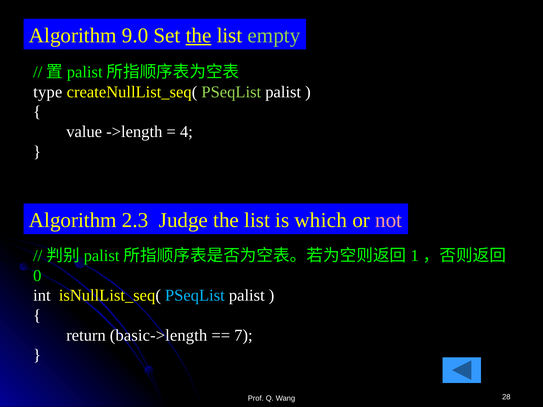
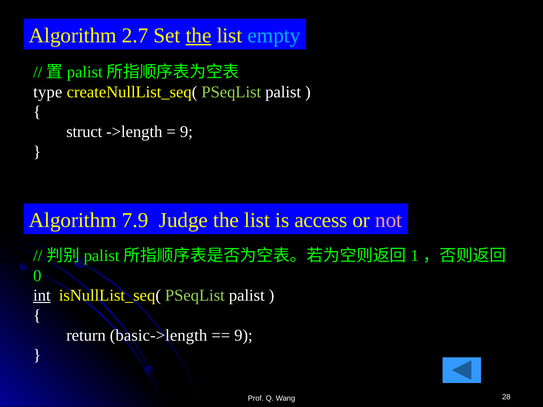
9.0: 9.0 -> 2.7 (135, 36)
empty colour: light green -> light blue (274, 36)
value: value -> struct (84, 132)
4: 4 -> 9 (186, 132)
2.3: 2.3 -> 7.9 (135, 220)
which: which -> access (321, 220)
int underline: none -> present (42, 296)
PSeqList colour: light blue -> light green (195, 296)
7: 7 -> 9 (243, 335)
